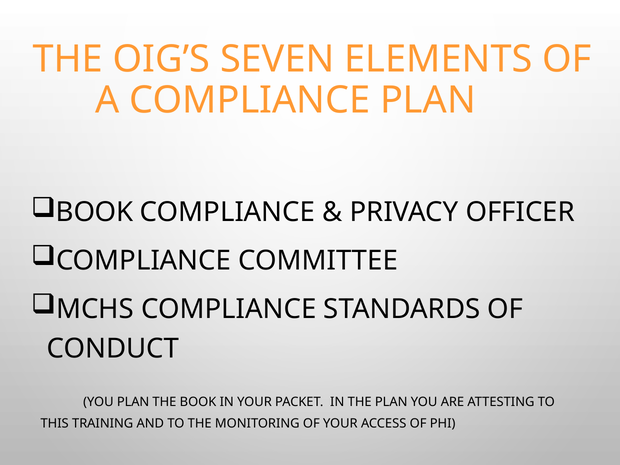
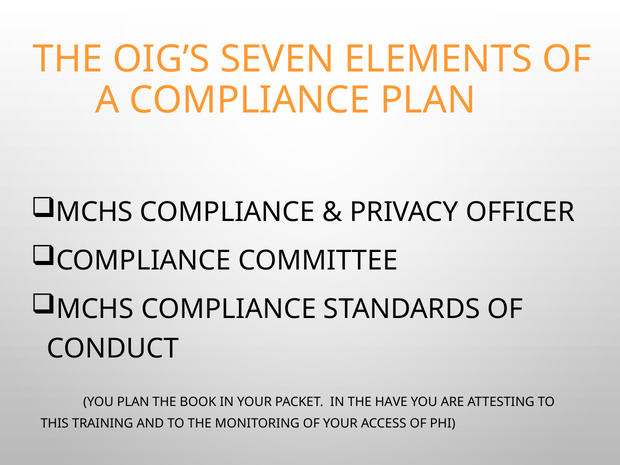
BOOK: BOOK -> MCHS (95, 212)
THE PLAN: PLAN -> HAVE (391, 402)
